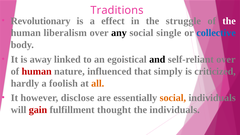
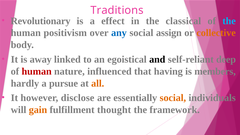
struggle: struggle -> classical (183, 21)
the colour: white -> light blue (229, 21)
liberalism: liberalism -> positivism (65, 33)
any colour: black -> blue (119, 33)
single: single -> assign (169, 33)
collective colour: blue -> orange (216, 33)
self-reliant over: over -> deep (226, 59)
simply: simply -> having (168, 71)
criticized: criticized -> members (215, 71)
foolish: foolish -> pursue (64, 83)
gain colour: red -> orange (38, 110)
the individuals: individuals -> framework (175, 110)
